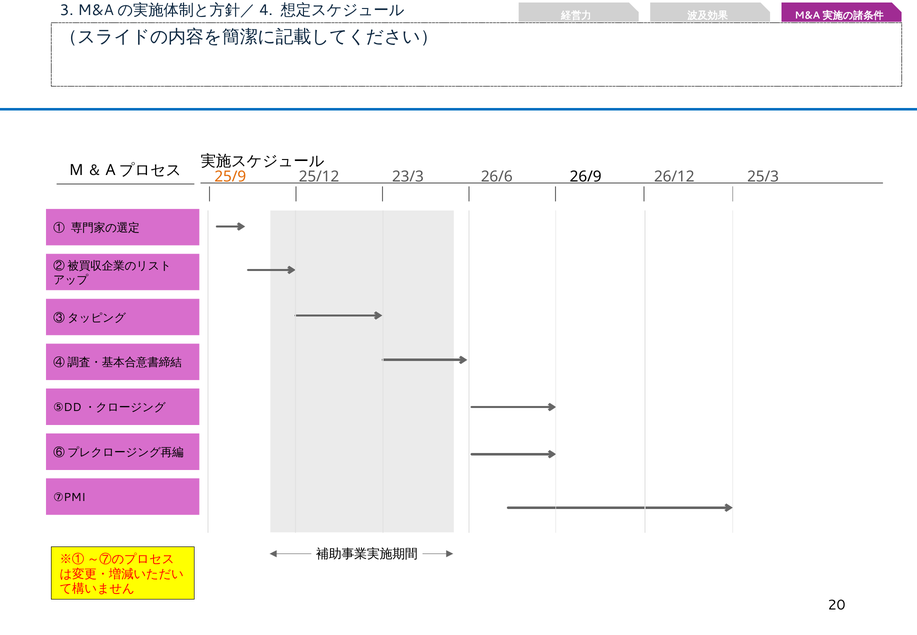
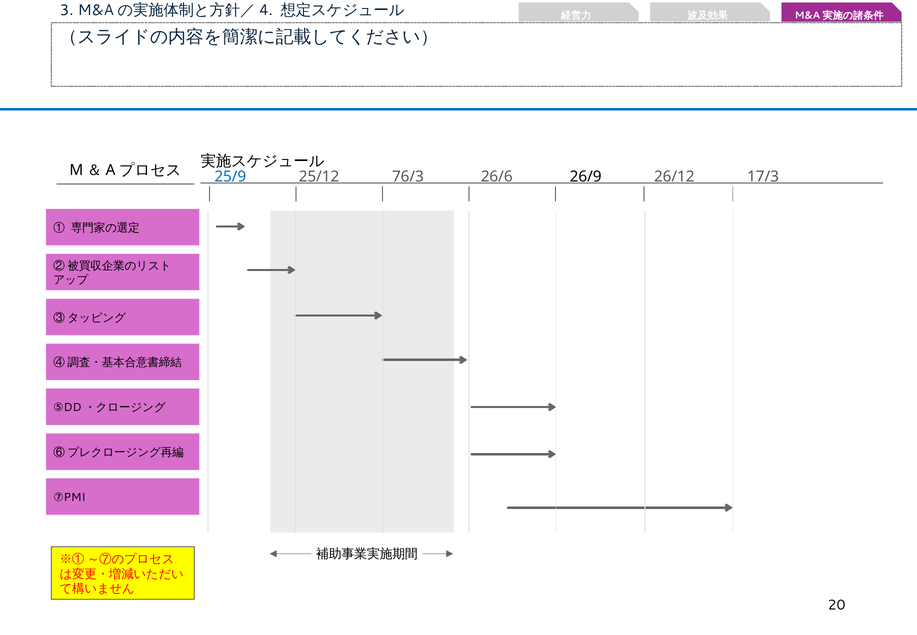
25/9 colour: orange -> blue (230, 177)
23/3: 23/3 -> 76/3 (408, 177)
25/3: 25/3 -> 17/3 (763, 177)
